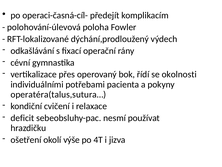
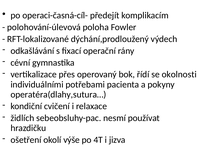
operatéra(talus,sutura…: operatéra(talus,sutura… -> operatéra(dlahy,sutura… (58, 94)
deficit: deficit -> židlích (22, 118)
